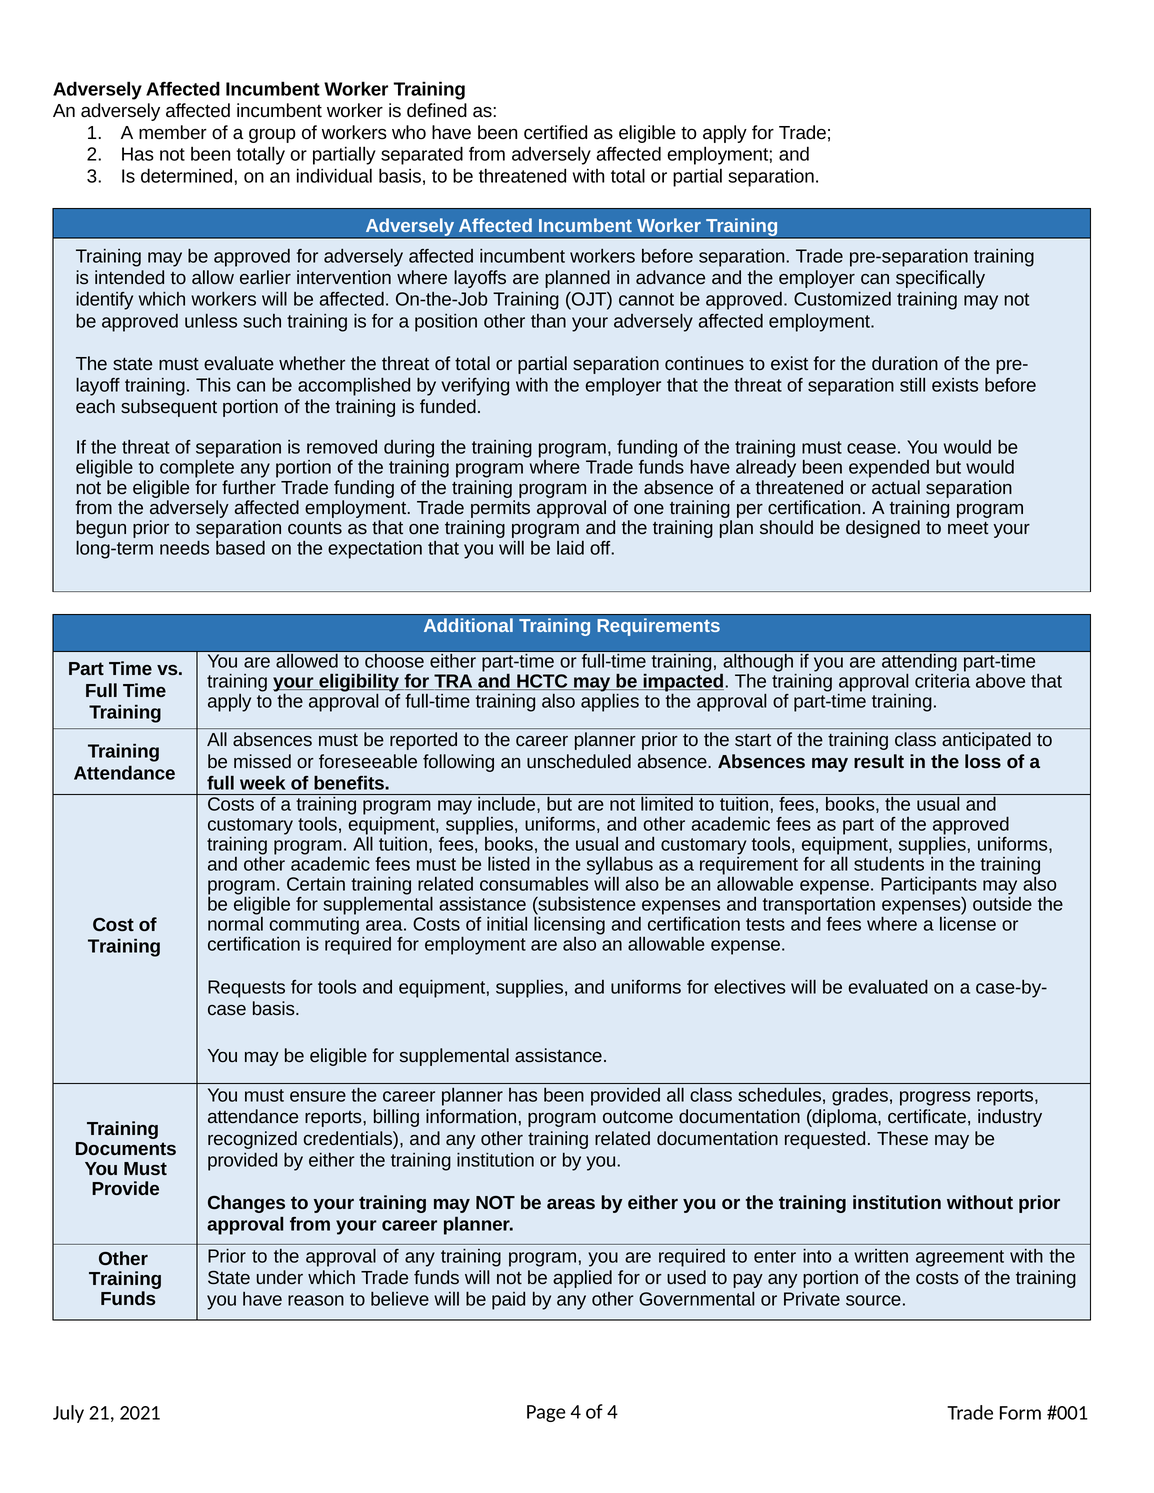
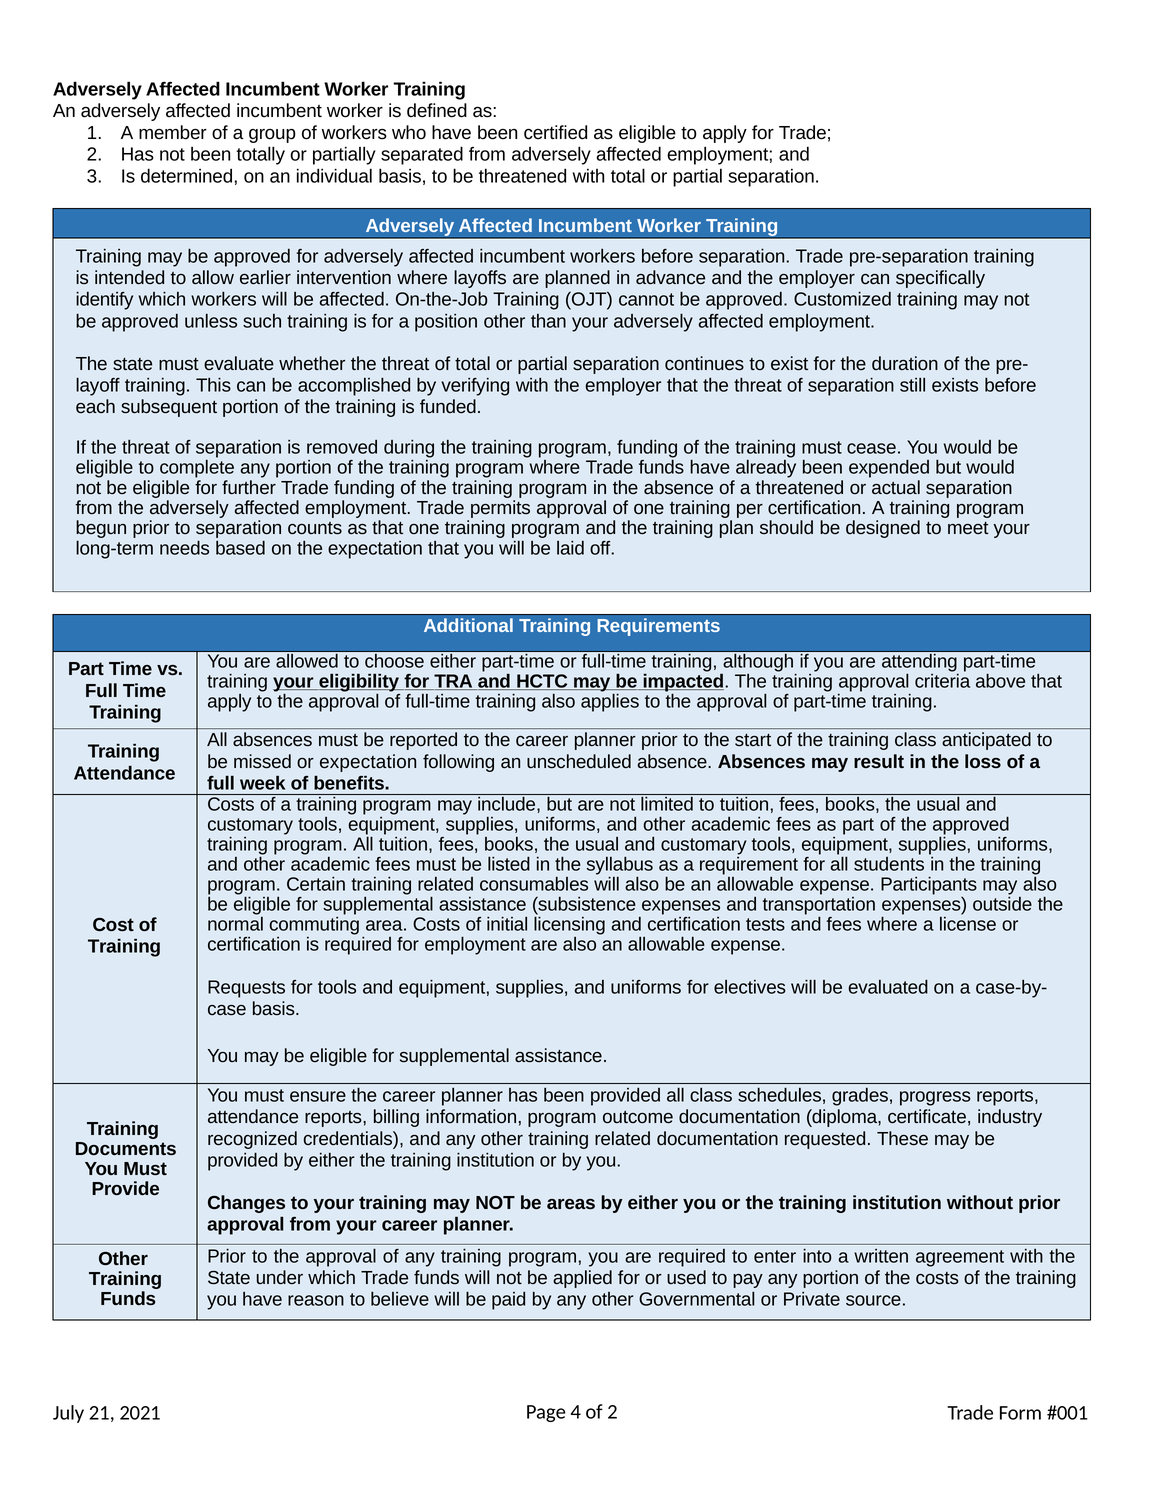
or foreseeable: foreseeable -> expectation (368, 762)
of 4: 4 -> 2 (612, 1412)
